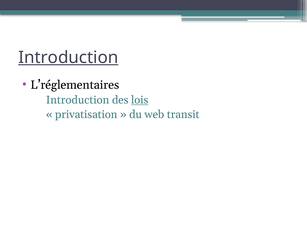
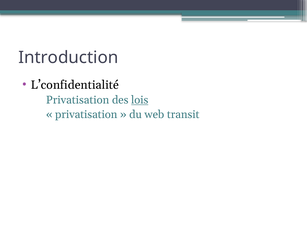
Introduction underline: present -> none (68, 57)
L’réglementaires: L’réglementaires -> L’confidentialité (75, 85)
Introduction: Introduction -> Privatisation (78, 100)
